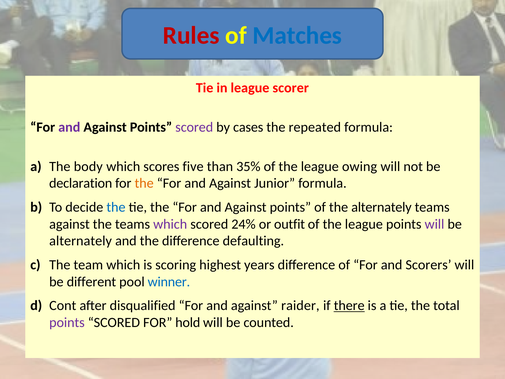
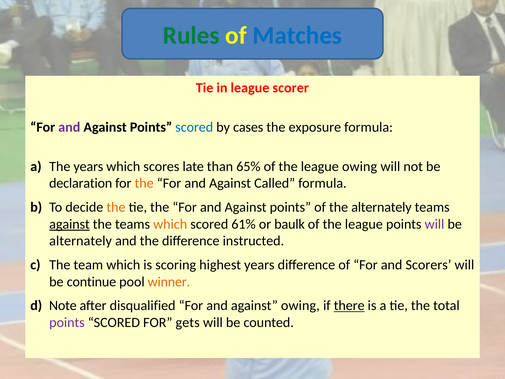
Rules colour: red -> green (191, 35)
scored colour: purple -> blue (194, 127)
repeated: repeated -> exposure (315, 127)
The body: body -> years (88, 166)
five: five -> late (193, 166)
35%: 35% -> 65% (248, 166)
Junior: Junior -> Called (275, 183)
the colour: blue -> orange (116, 207)
against underline: none -> present (69, 224)
which colour: purple -> orange (170, 224)
24%: 24% -> 61% (243, 224)
outfit: outfit -> baulk (290, 224)
defaulting: defaulting -> instructed (253, 241)
different: different -> continue (91, 282)
winner colour: blue -> orange (169, 282)
Cont: Cont -> Note (63, 305)
against raider: raider -> owing (300, 305)
hold: hold -> gets (188, 322)
